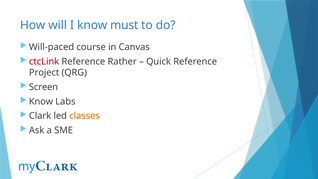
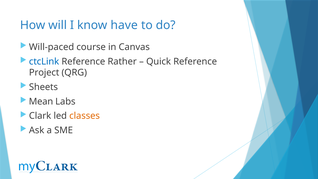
must: must -> have (124, 25)
ctcLink colour: red -> blue (44, 61)
Screen: Screen -> Sheets (43, 87)
Know: Know -> Mean (41, 101)
